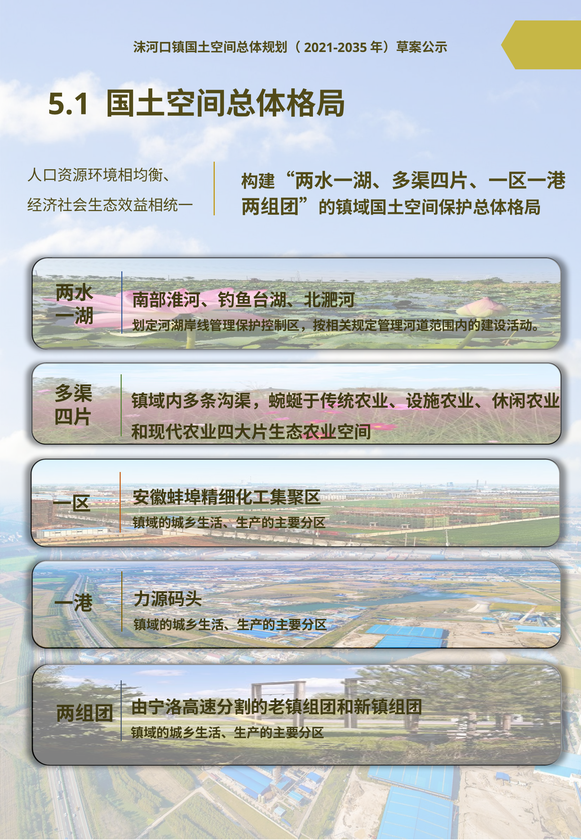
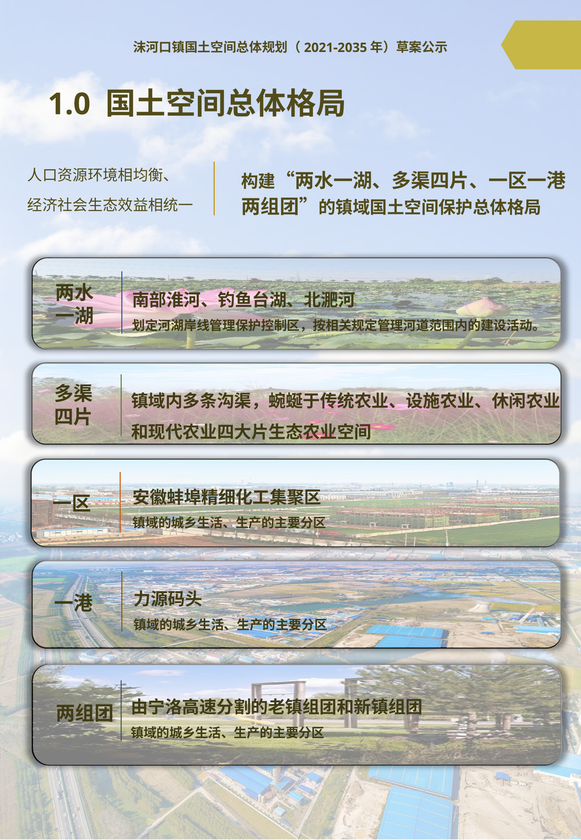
5.1: 5.1 -> 1.0 (69, 104)
